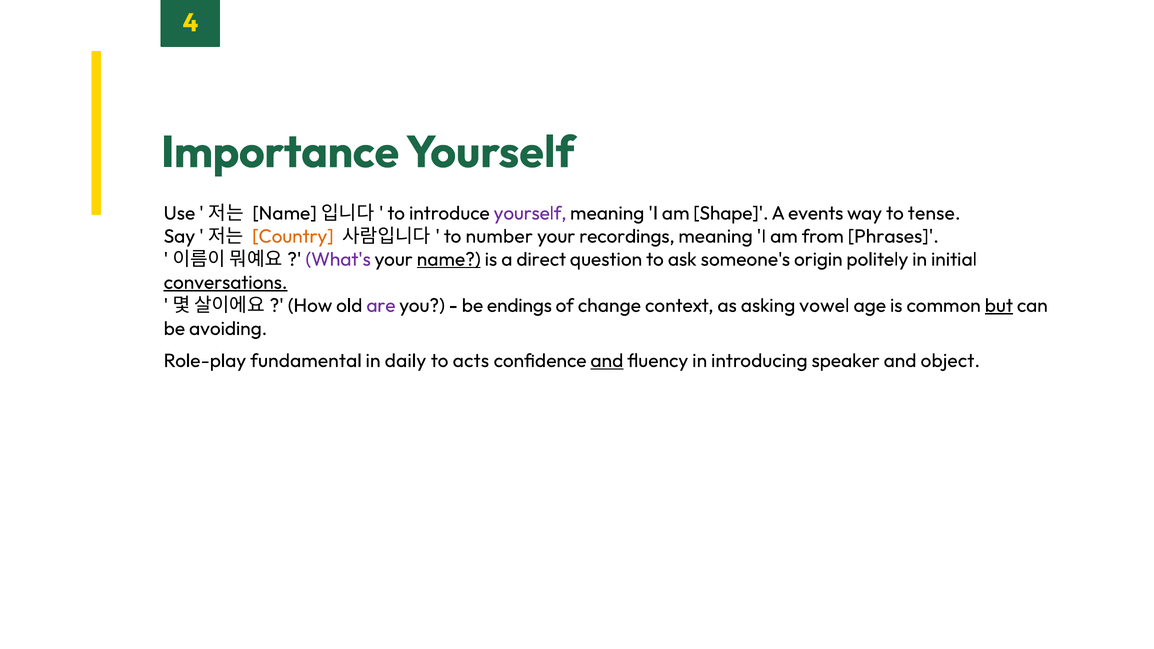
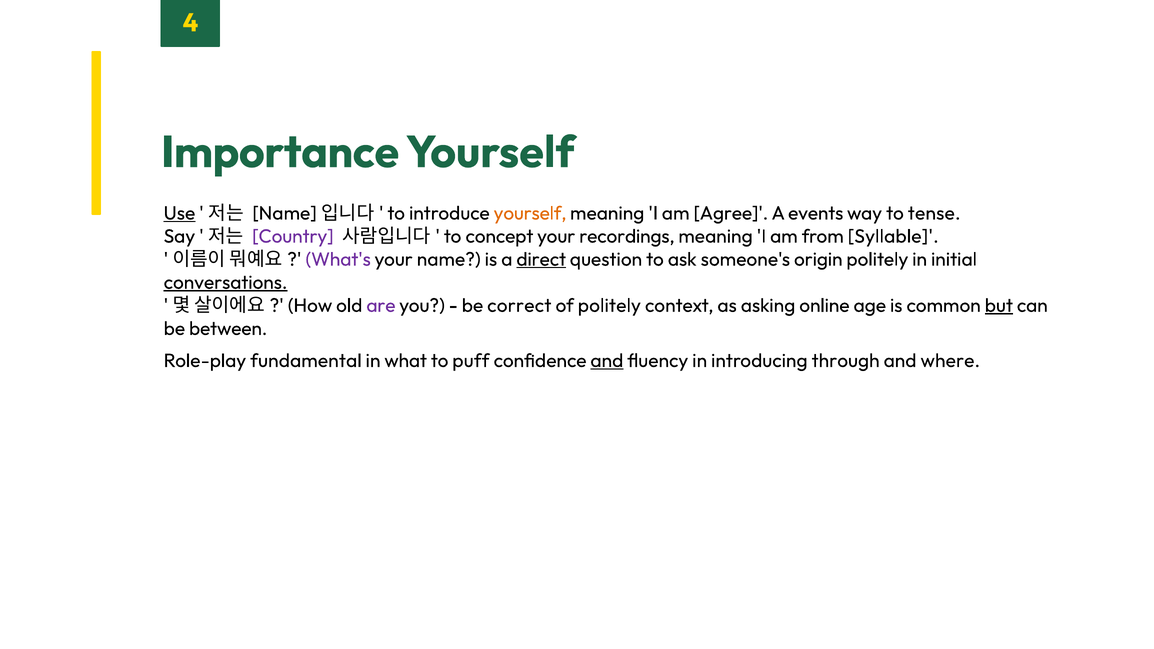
Use underline: none -> present (179, 213)
yourself colour: purple -> orange (530, 213)
Shape: Shape -> Agree (731, 213)
Country colour: orange -> purple (293, 236)
number: number -> concept (499, 236)
Phrases: Phrases -> Syllable (893, 236)
name underline: present -> none (449, 259)
direct underline: none -> present (541, 259)
endings: endings -> correct (519, 306)
of change: change -> politely (609, 306)
vowel: vowel -> online (824, 306)
avoiding: avoiding -> between (228, 329)
daily: daily -> what (406, 361)
acts: acts -> puff (471, 361)
speaker: speaker -> through (846, 361)
object: object -> where (950, 361)
